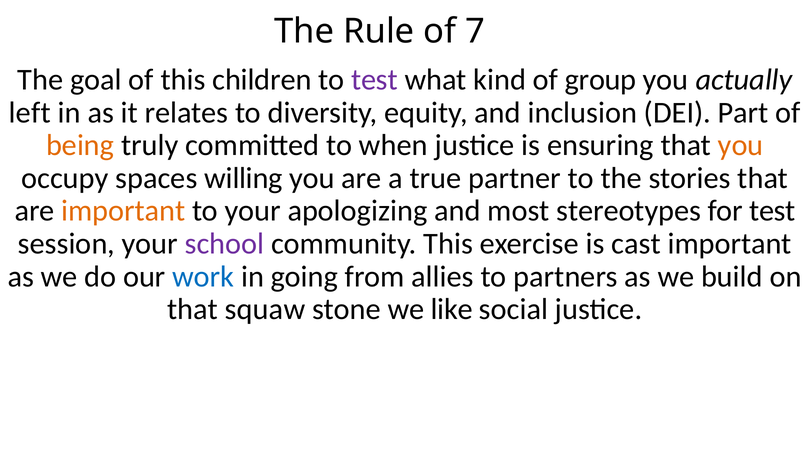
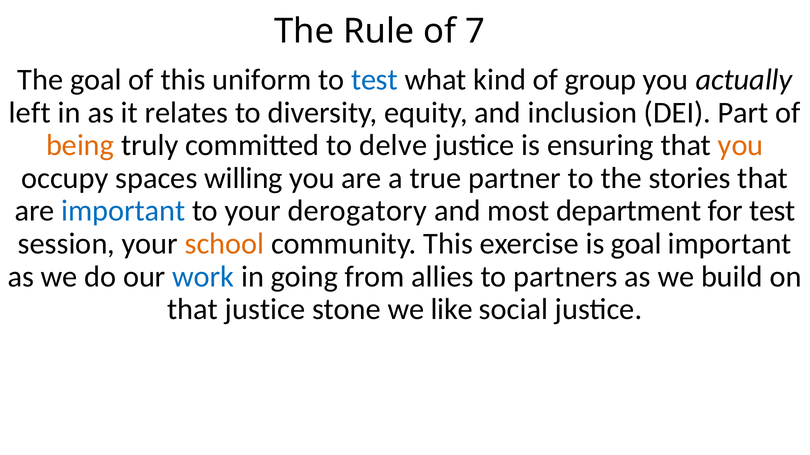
children: children -> uniform (262, 80)
test colour: purple -> blue (374, 80)
when: when -> delve (393, 146)
important colour: orange -> blue (123, 211)
apologizing: apologizing -> derogatory (357, 211)
stereotypes: stereotypes -> department (629, 211)
school colour: purple -> orange (224, 244)
is cast: cast -> goal (636, 244)
that squaw: squaw -> justice (265, 310)
